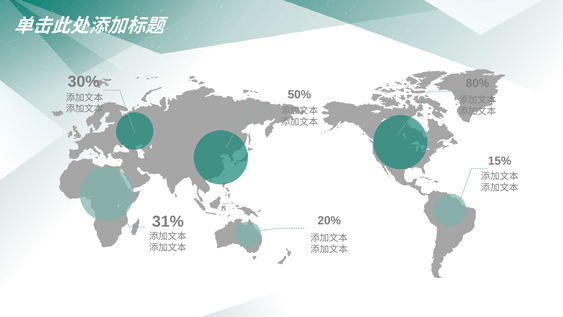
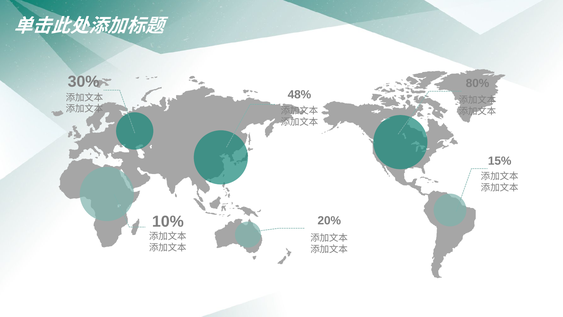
50%: 50% -> 48% (299, 94)
31%: 31% -> 10% (168, 221)
